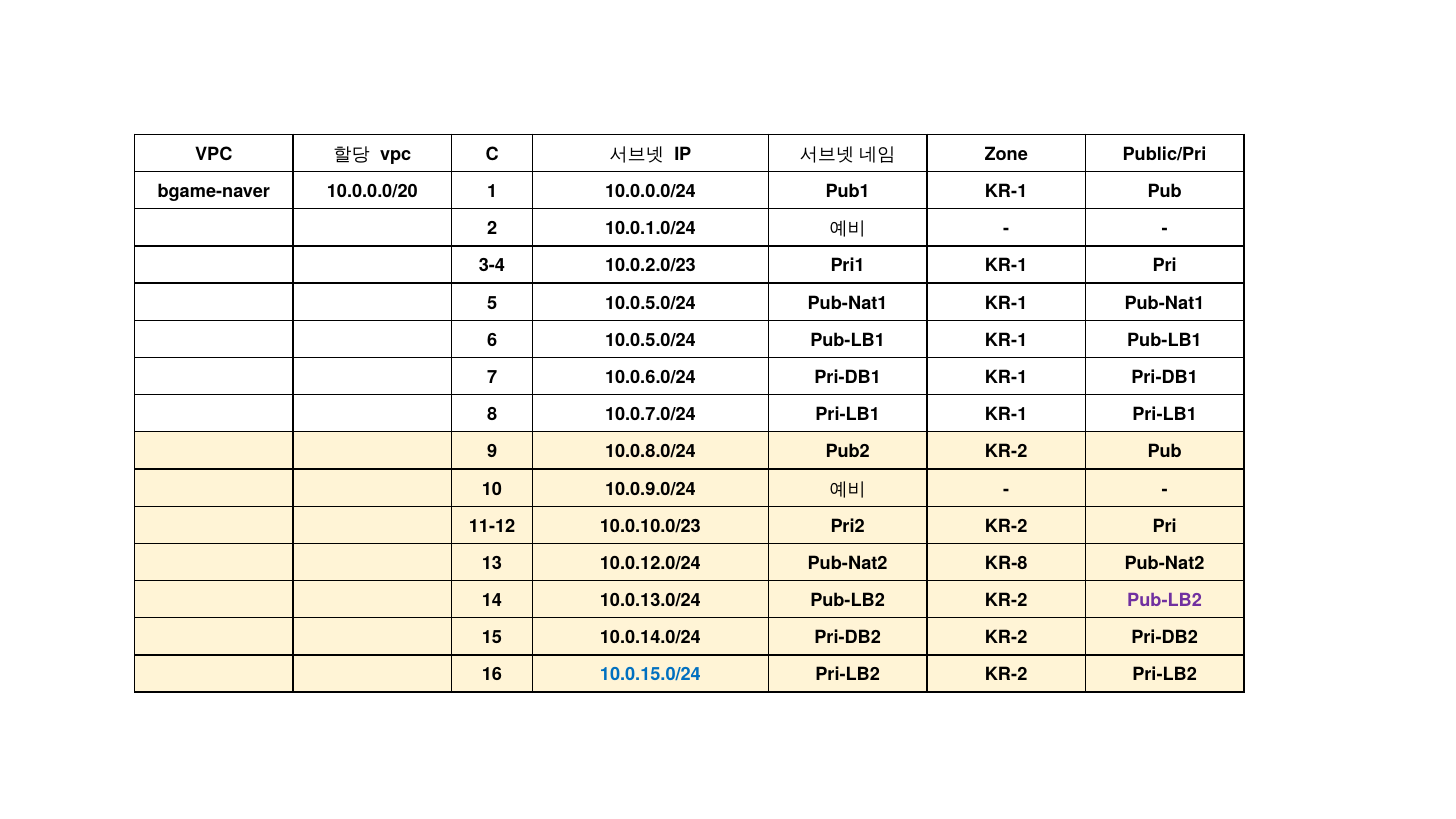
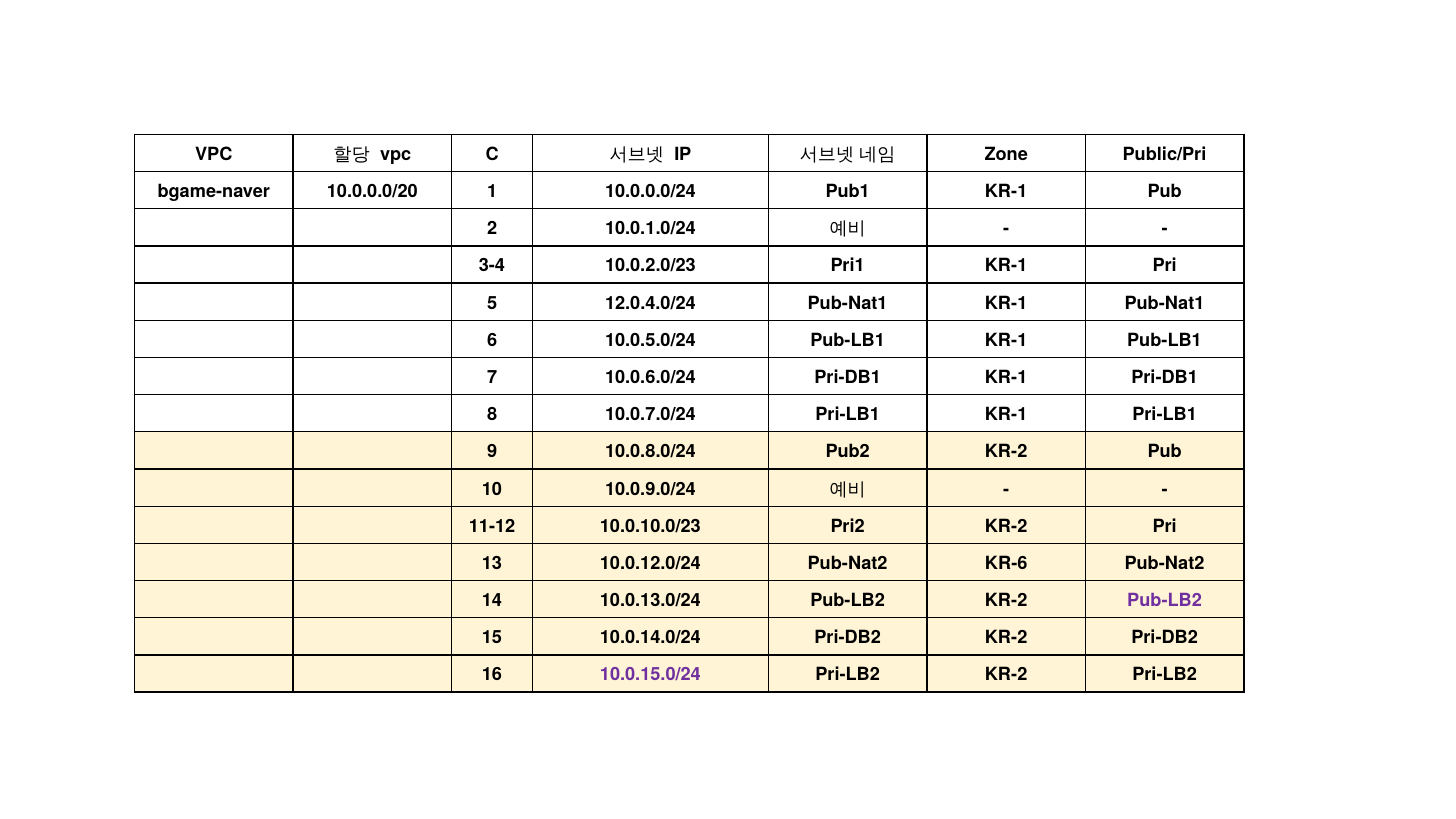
5 10.0.5.0/24: 10.0.5.0/24 -> 12.0.4.0/24 (650, 303)
KR-8: KR-8 -> KR-6 (1006, 563)
10.0.15.0/24 colour: blue -> purple (650, 675)
